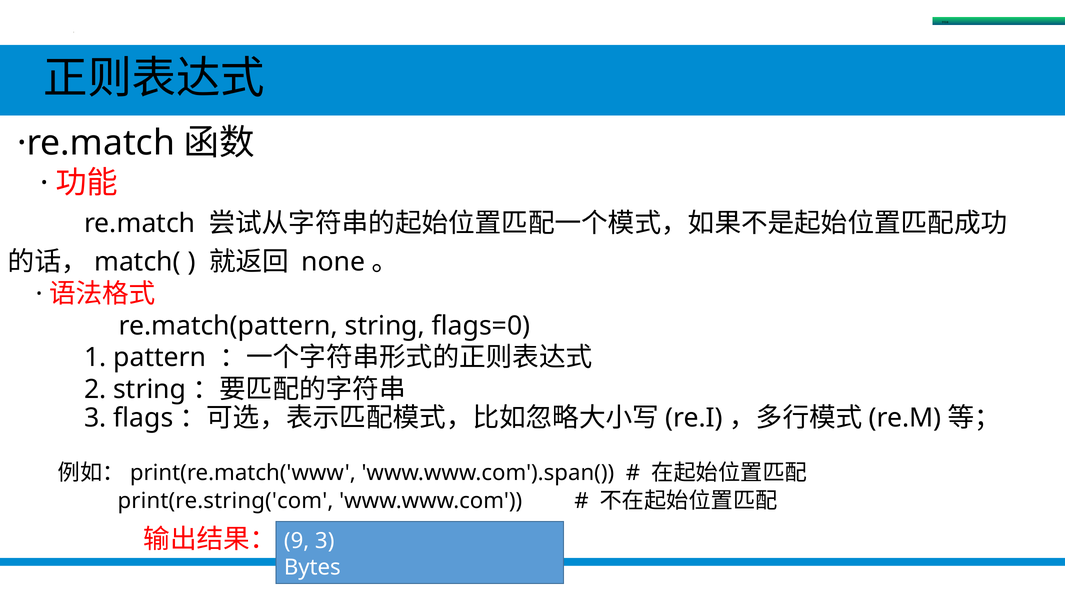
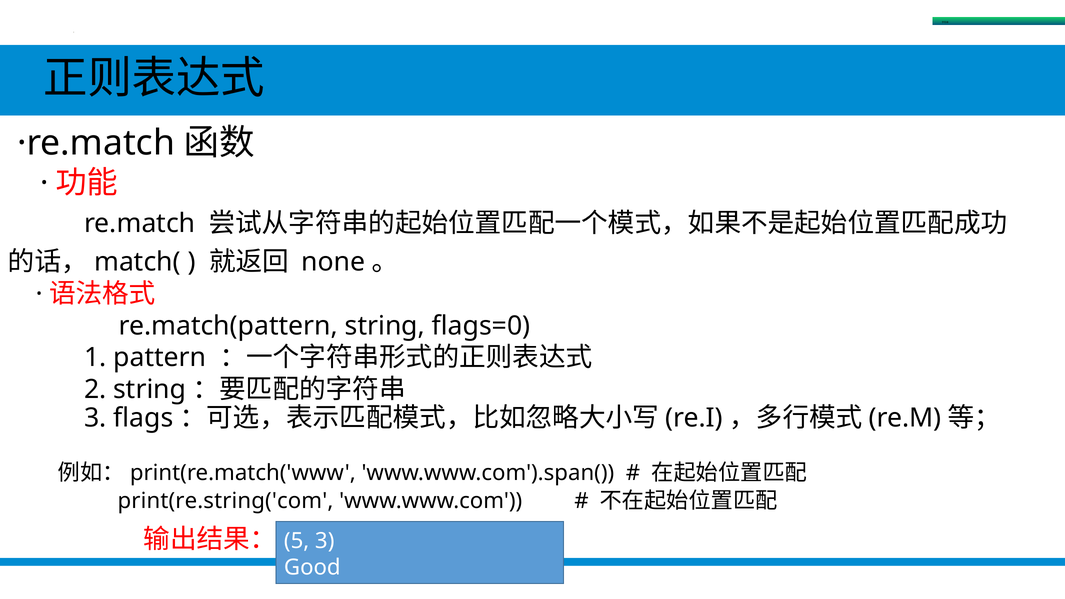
9: 9 -> 5 (297, 541)
Bytes: Bytes -> Good (312, 567)
